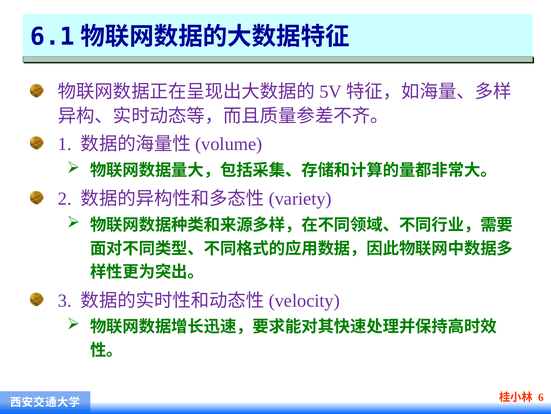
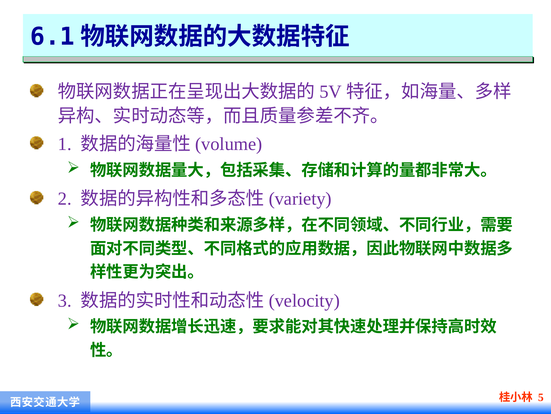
6: 6 -> 5 (541, 397)
